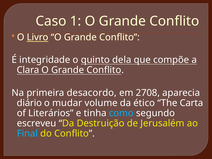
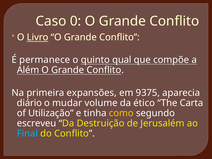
1: 1 -> 0 (76, 21)
integridade: integridade -> permanece (45, 60)
dela: dela -> qual (122, 60)
Clara: Clara -> Além (28, 70)
desacordo: desacordo -> expansões (92, 93)
2708: 2708 -> 9375 (148, 93)
Literários: Literários -> Utilização (51, 113)
como colour: light blue -> yellow (121, 113)
